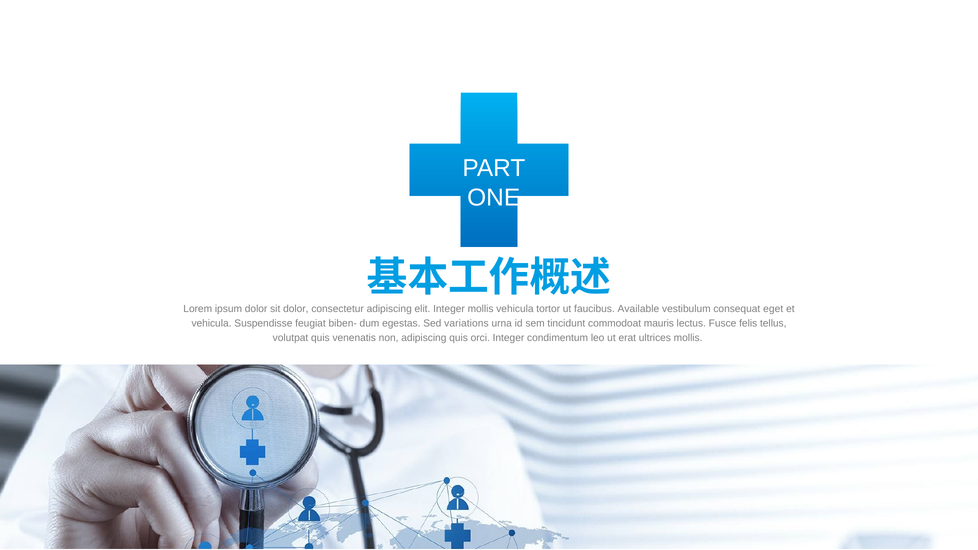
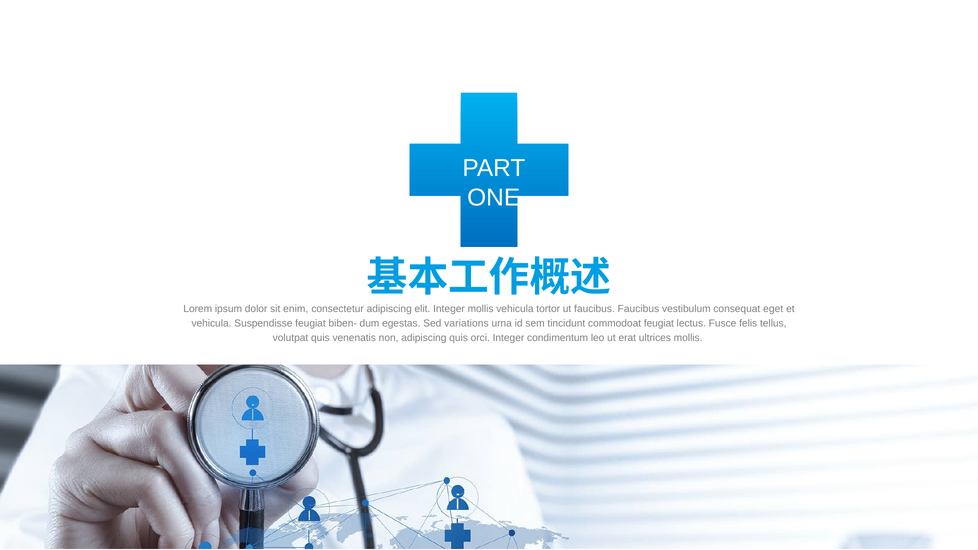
sit dolor: dolor -> enim (296, 309)
faucibus Available: Available -> Faucibus (638, 309)
commodoat mauris: mauris -> feugiat (659, 323)
